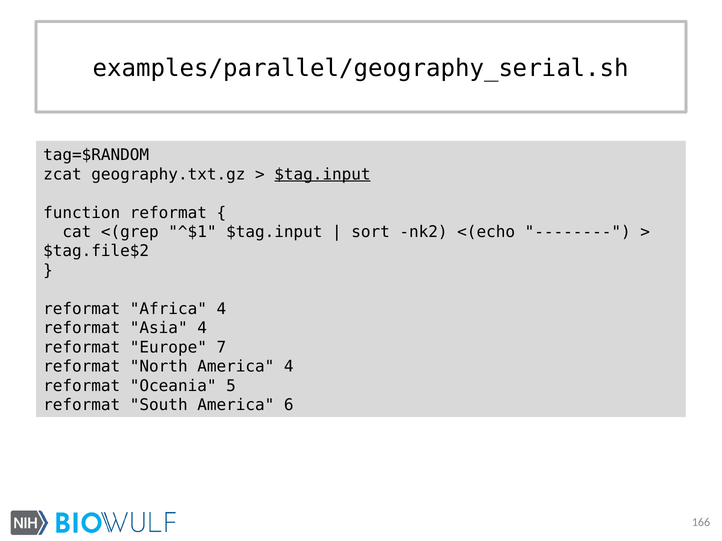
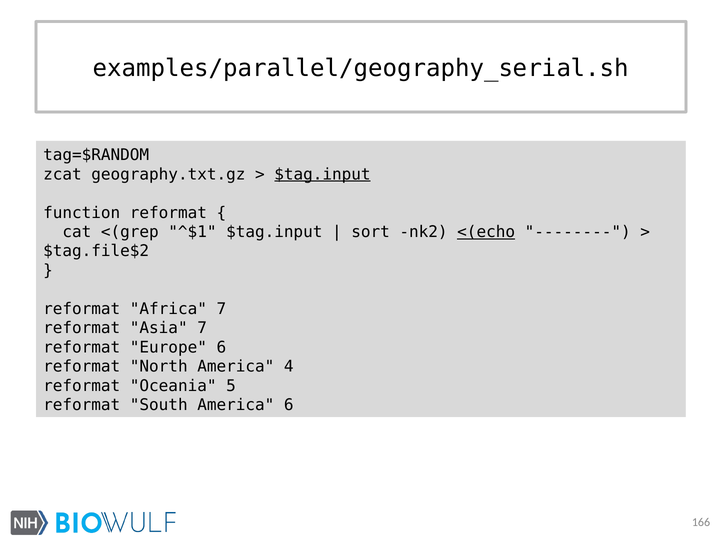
<(echo underline: none -> present (486, 232)
Africa 4: 4 -> 7 (221, 309)
Asia 4: 4 -> 7 (202, 328)
Europe 7: 7 -> 6 (221, 348)
